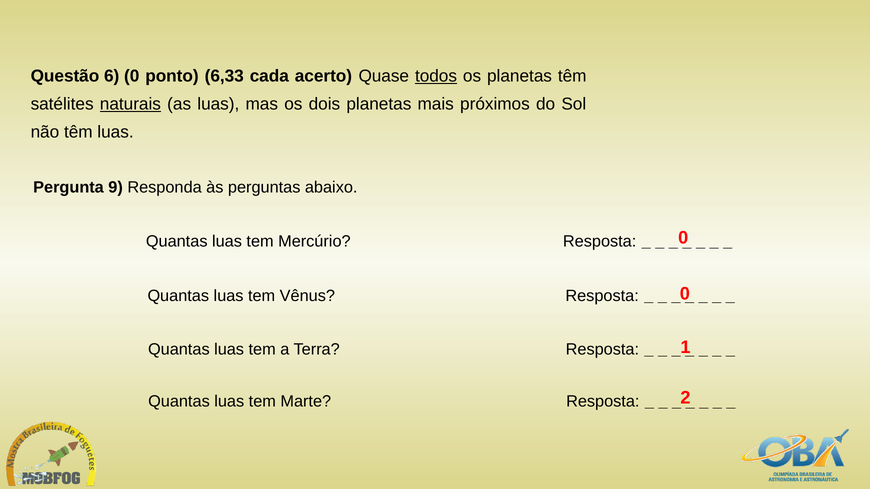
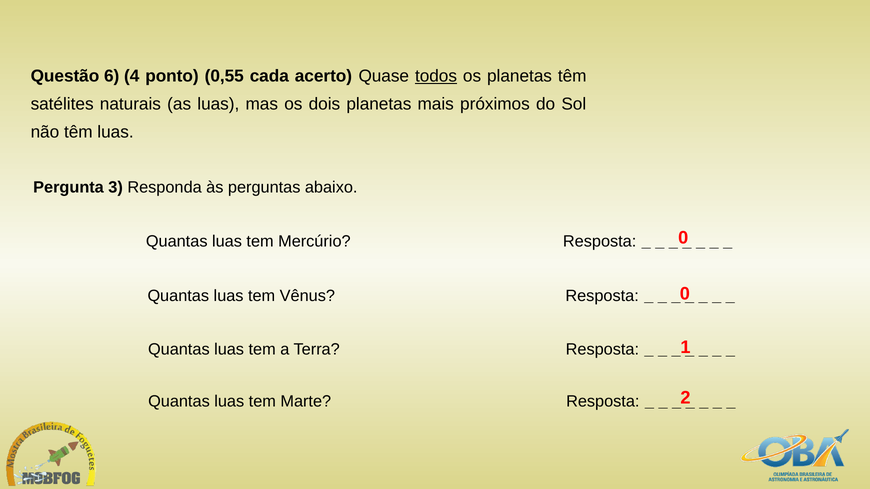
6 0: 0 -> 4 (132, 76)
6,33: 6,33 -> 0,55 (224, 76)
naturais underline: present -> none (130, 104)
9: 9 -> 3 (116, 187)
